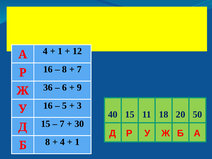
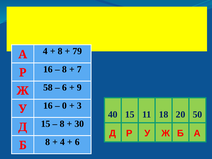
1: 1 -> 8 (60, 51)
12: 12 -> 79 (77, 51)
36: 36 -> 58 (48, 87)
5: 5 -> 0 (64, 106)
7: 7 -> 8 (62, 124)
1: 1 -> 6 (77, 142)
